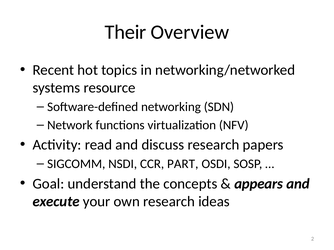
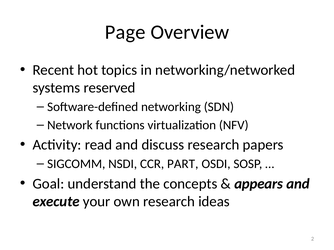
Their: Their -> Page (125, 32)
resource: resource -> reserved (109, 88)
